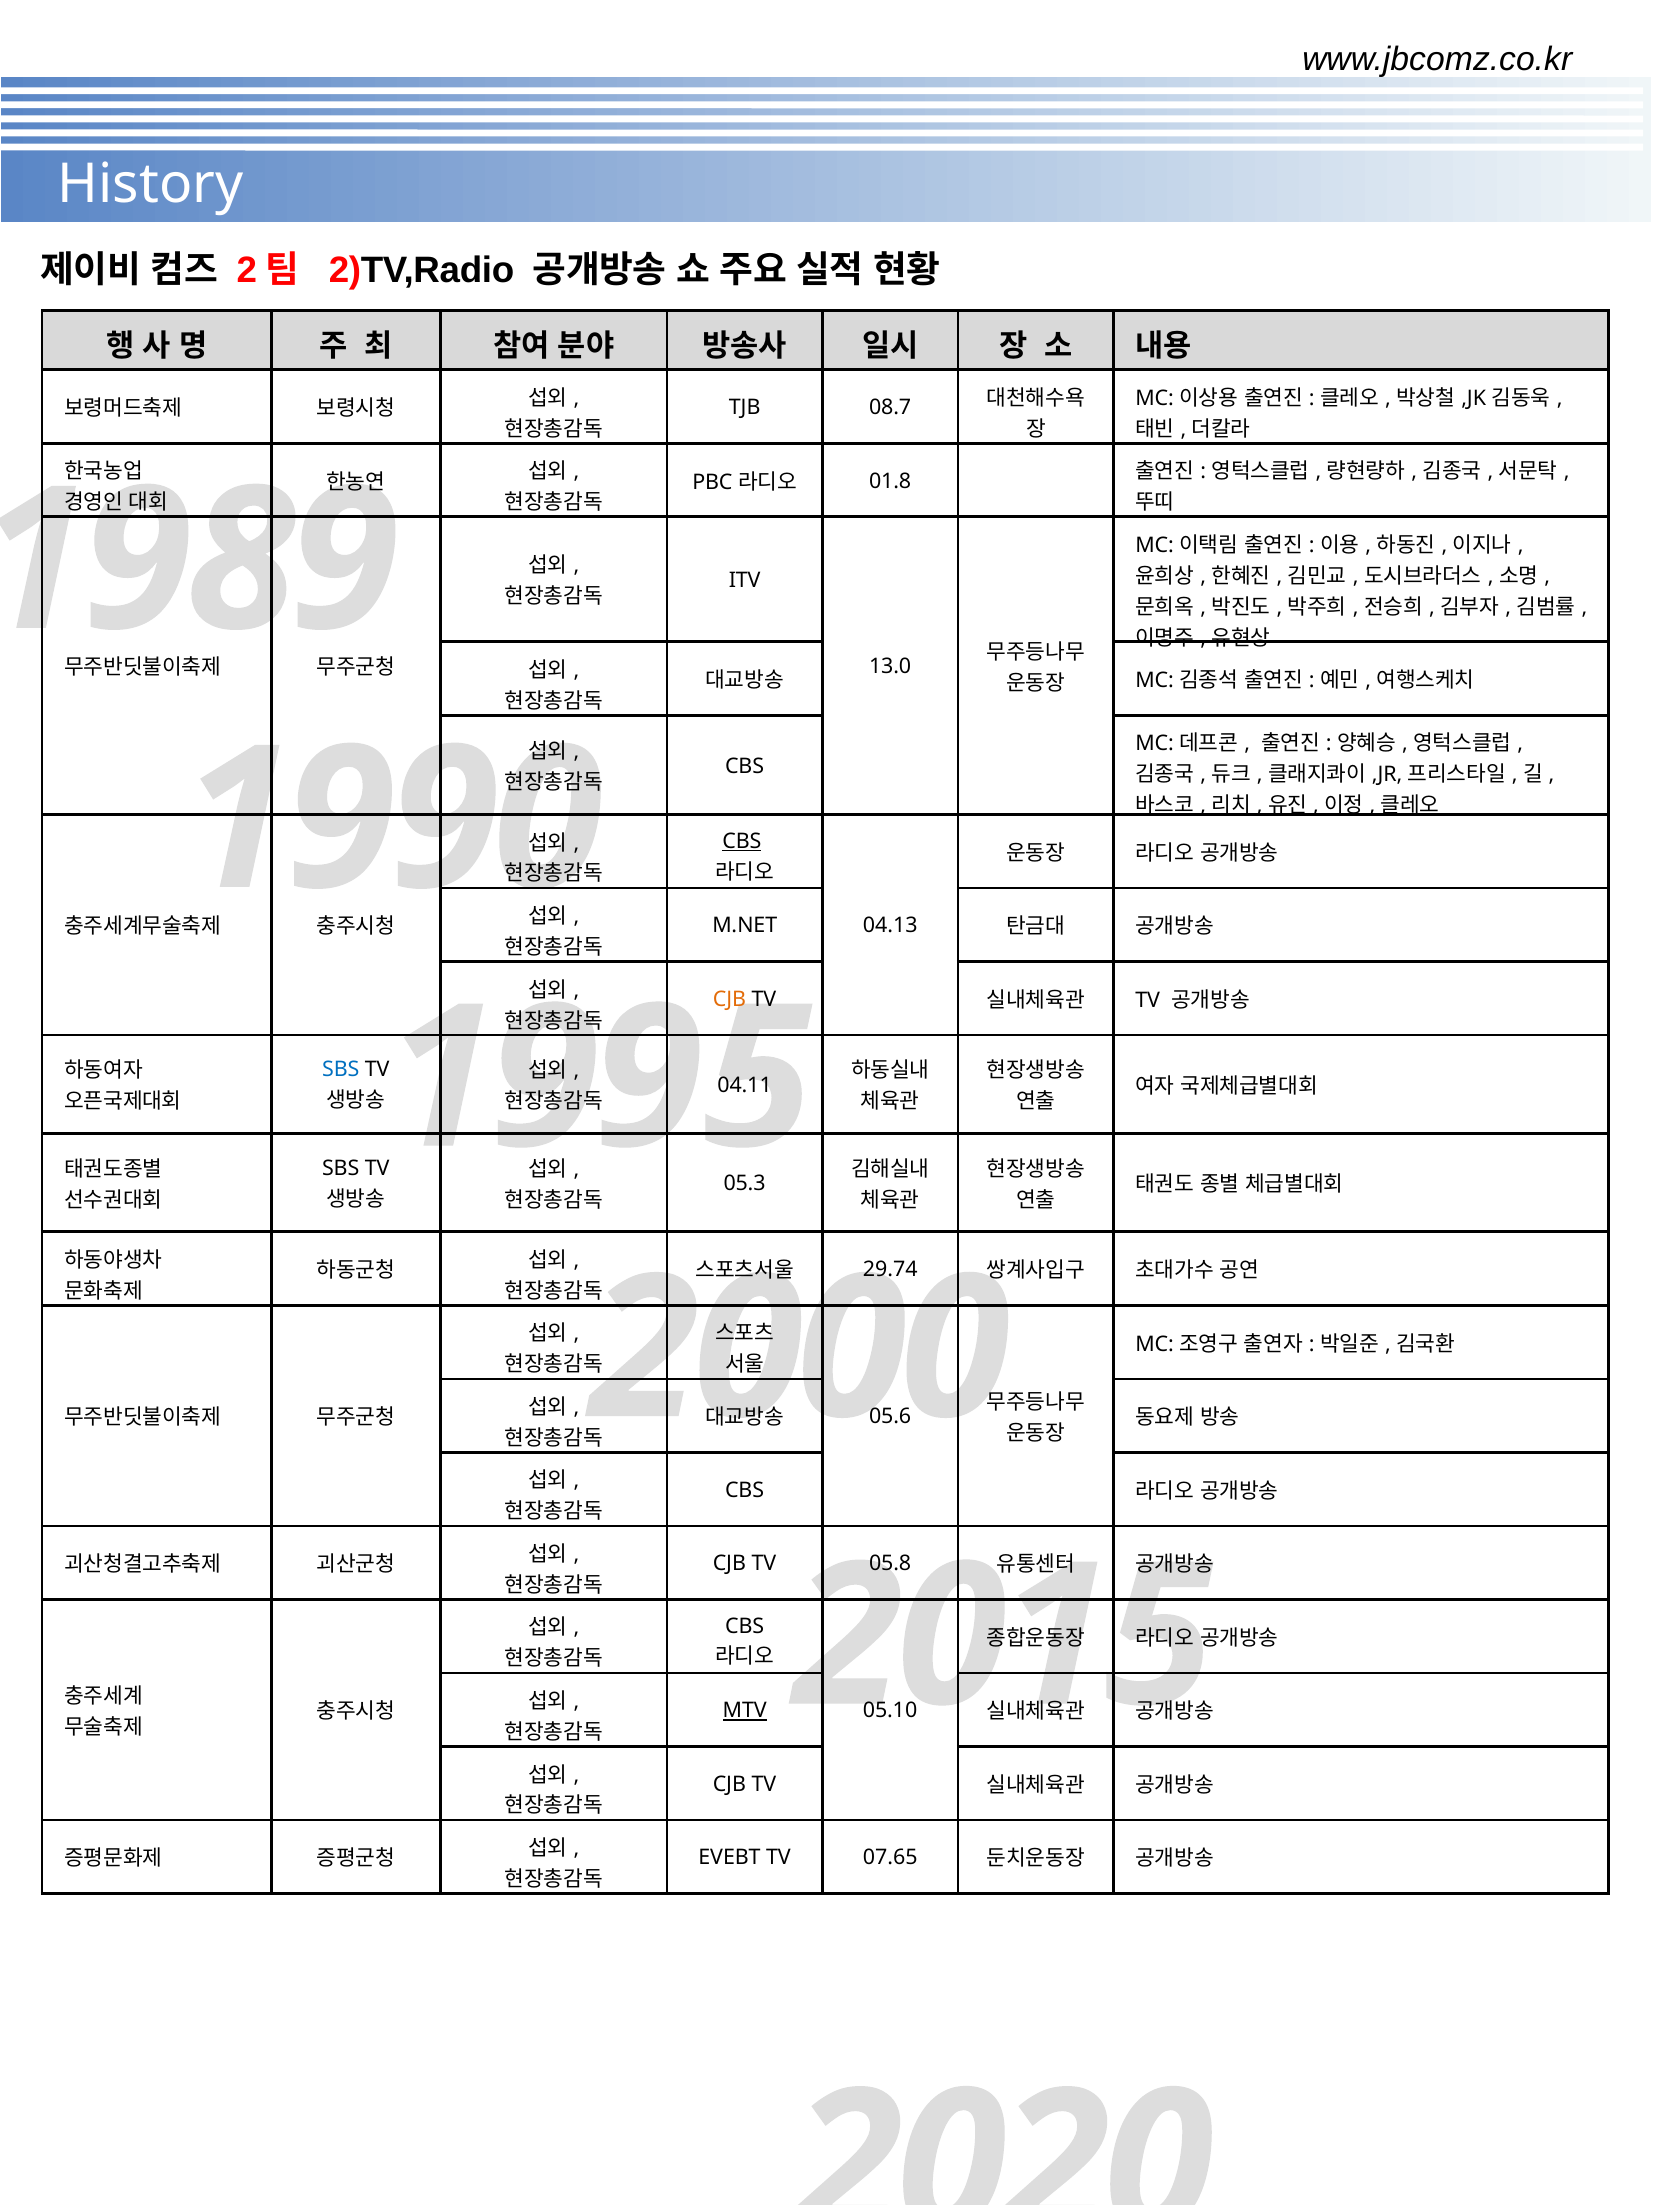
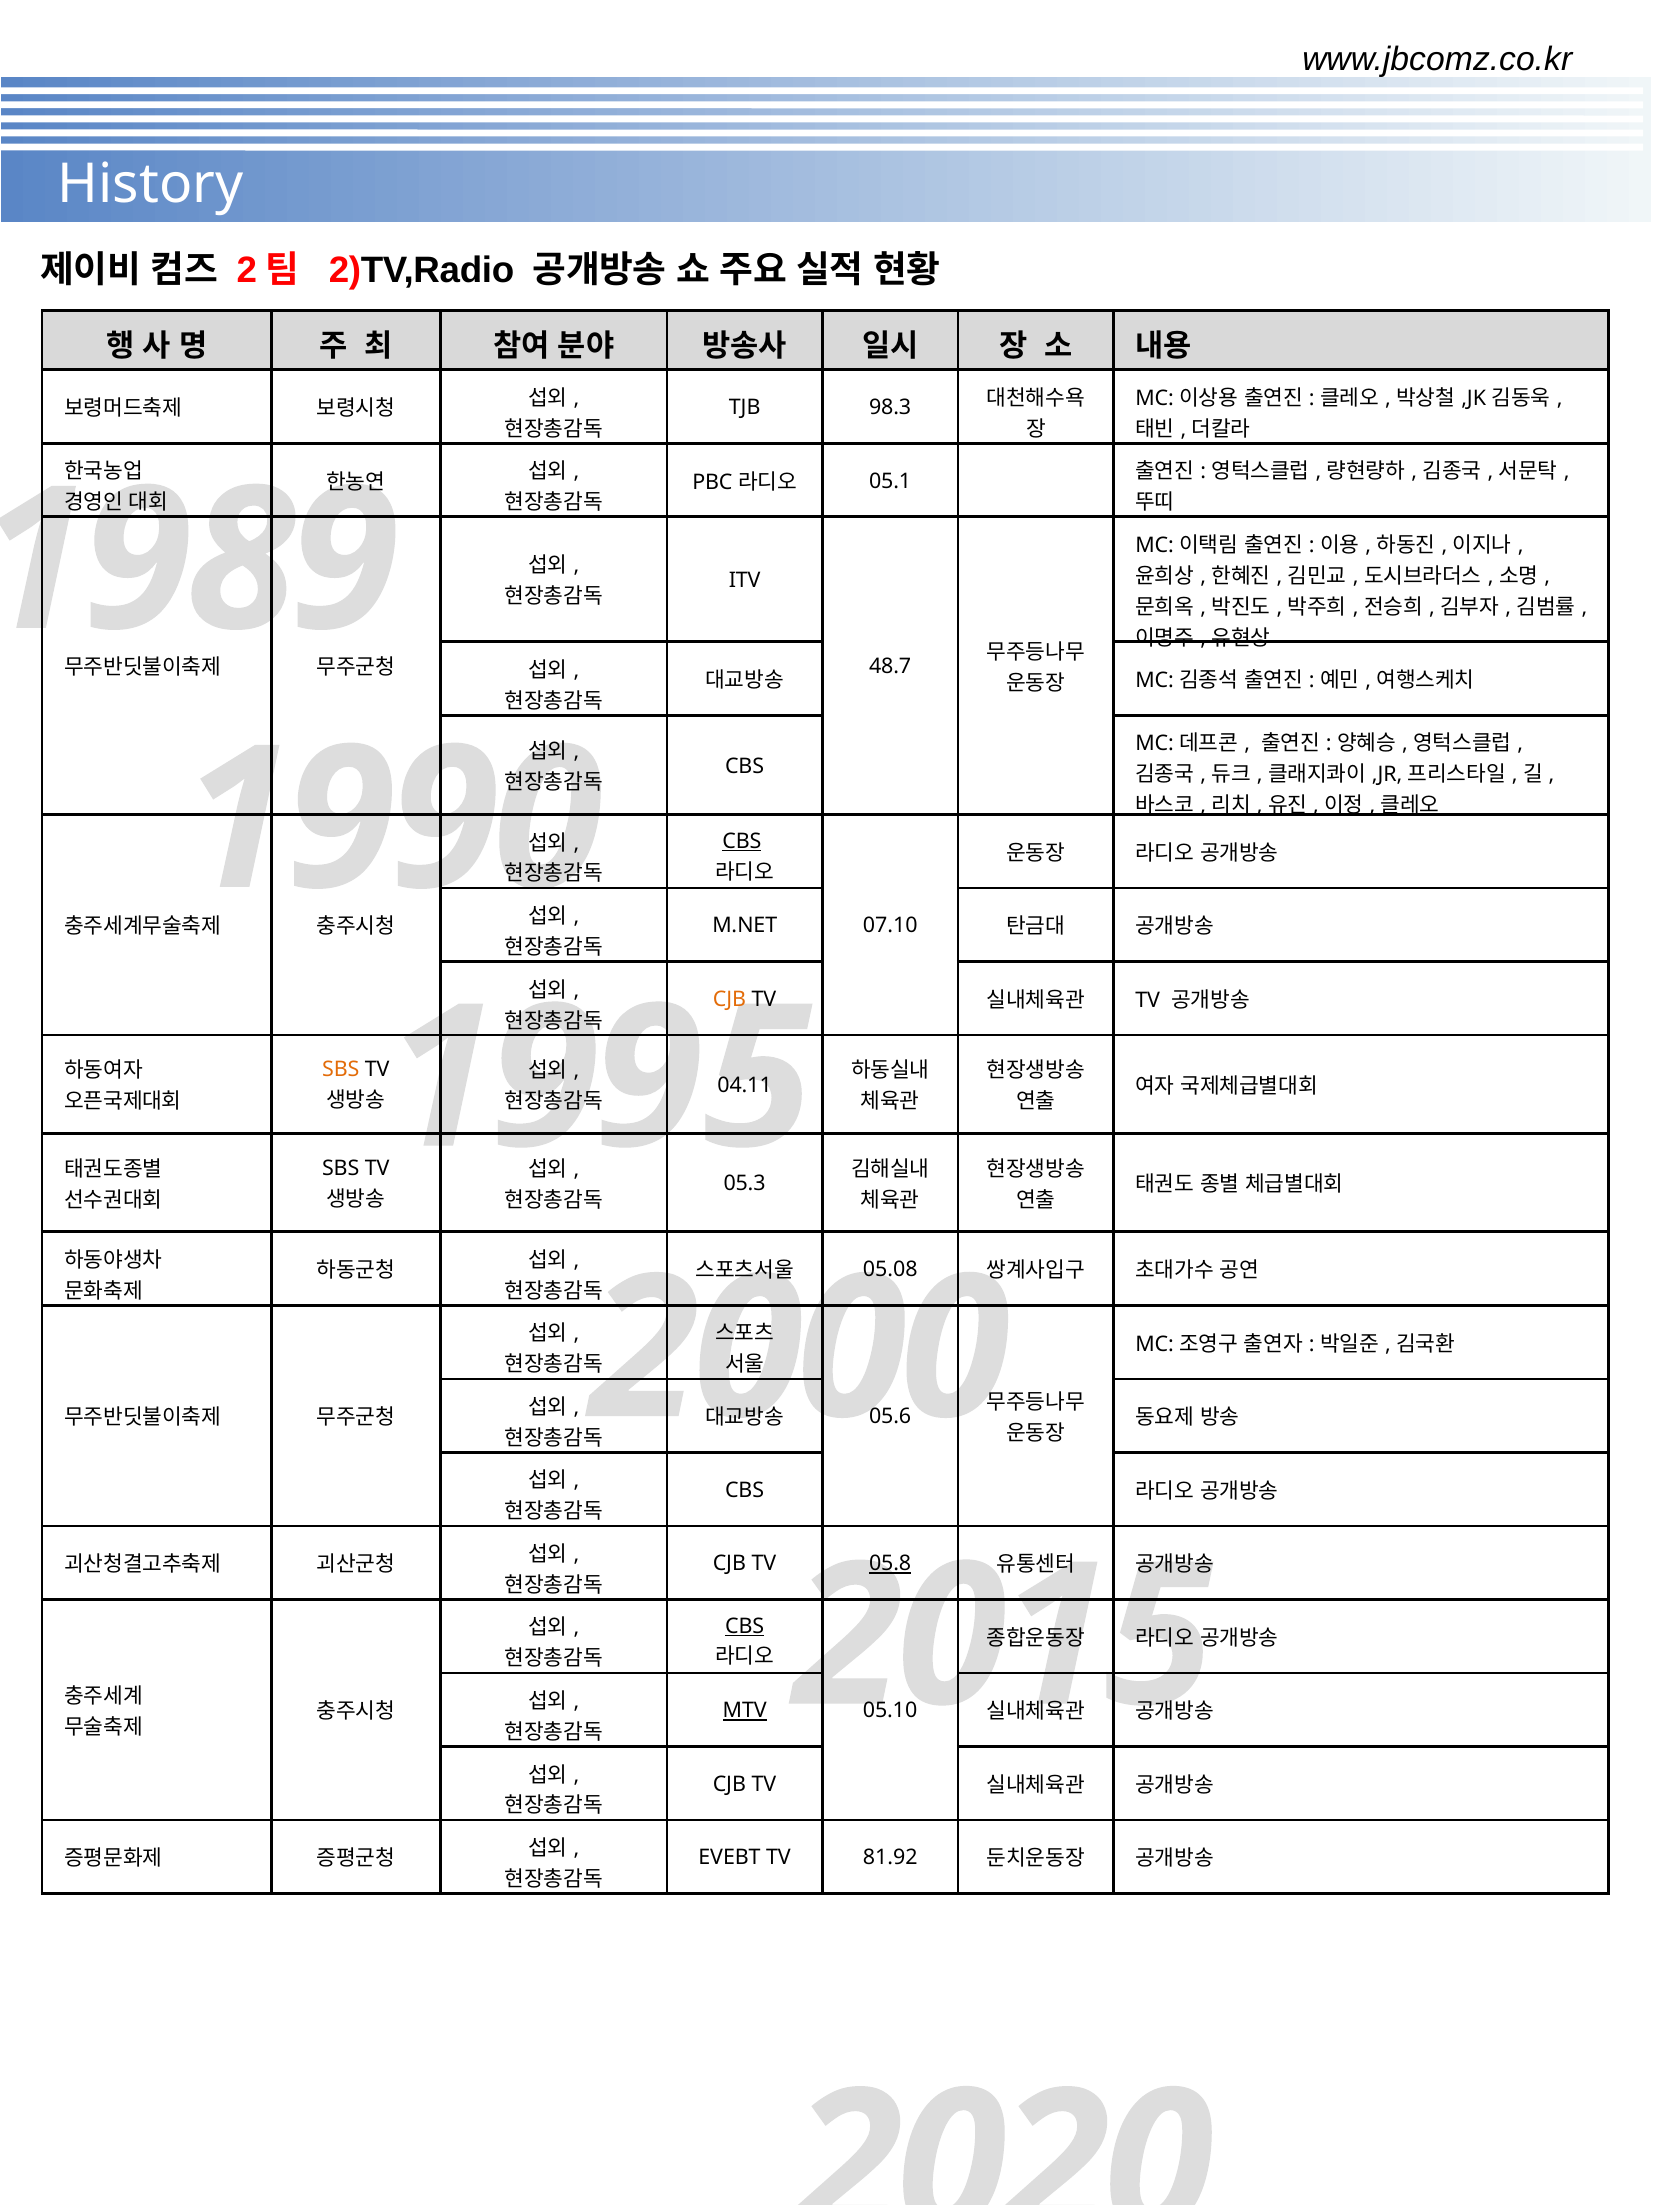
08.7: 08.7 -> 98.3 (890, 408)
01.8: 01.8 -> 05.1 (890, 481)
13.0: 13.0 -> 48.7 (890, 667)
04.13: 04.13 -> 07.10 (890, 926)
SBS colour: blue -> orange (341, 1070)
29.74: 29.74 -> 05.08 (890, 1270)
05.8 underline: none -> present (890, 1564)
CBS underline: none -> present (745, 1626)
07.65: 07.65 -> 81.92 (890, 1858)
